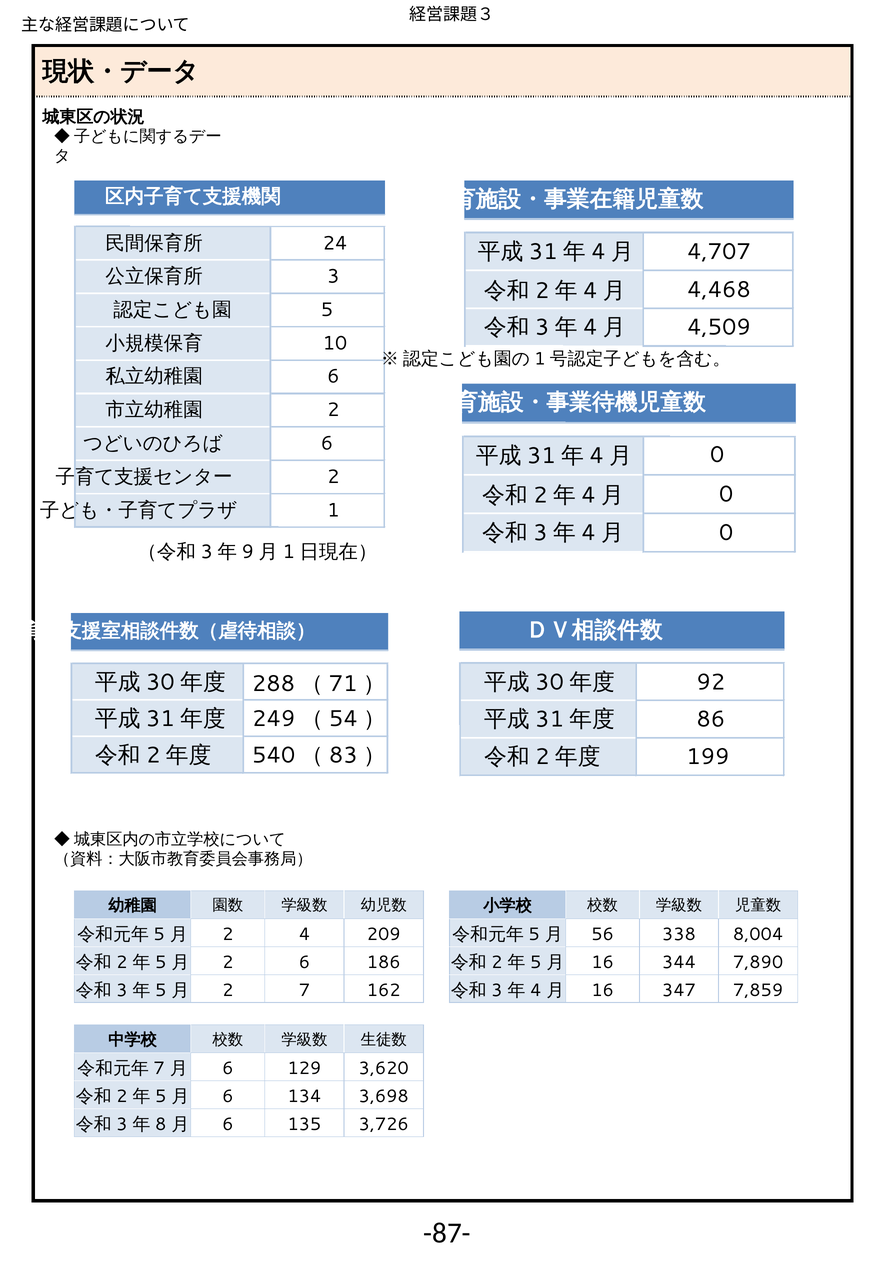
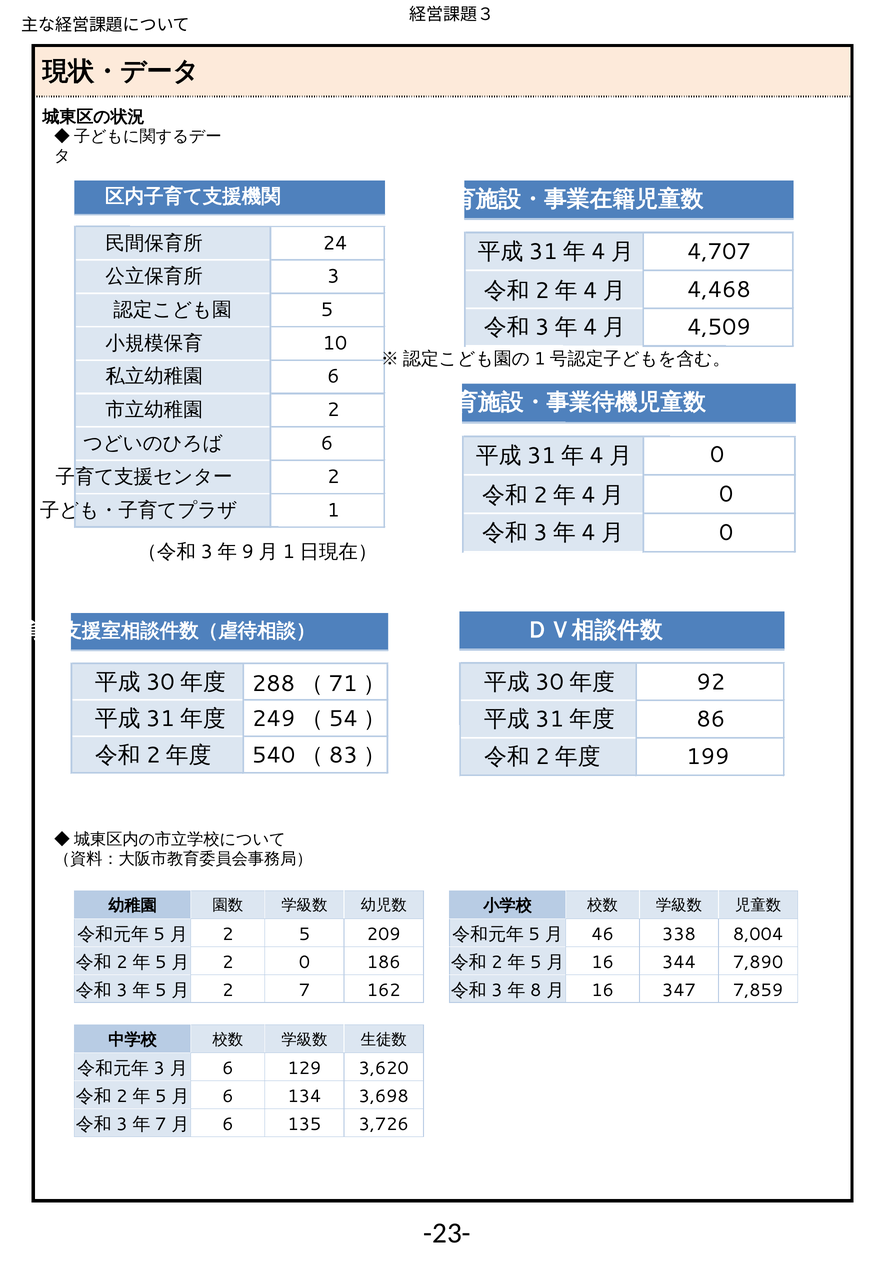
2 4: 4 -> 5 (304, 934)
56: 56 -> 46 (603, 934)
2 6: 6 -> 0 (304, 962)
4: 4 -> 8 (536, 990)
7: 7 -> 3 (159, 1068)
8: 8 -> 7 (161, 1124)
-87-: -87- -> -23- (447, 1233)
